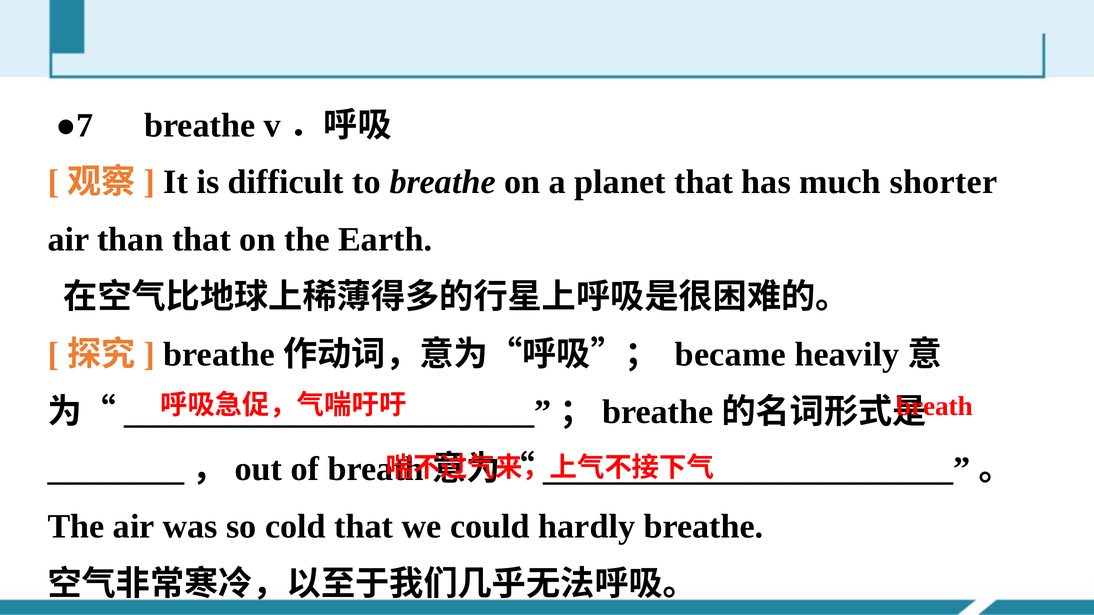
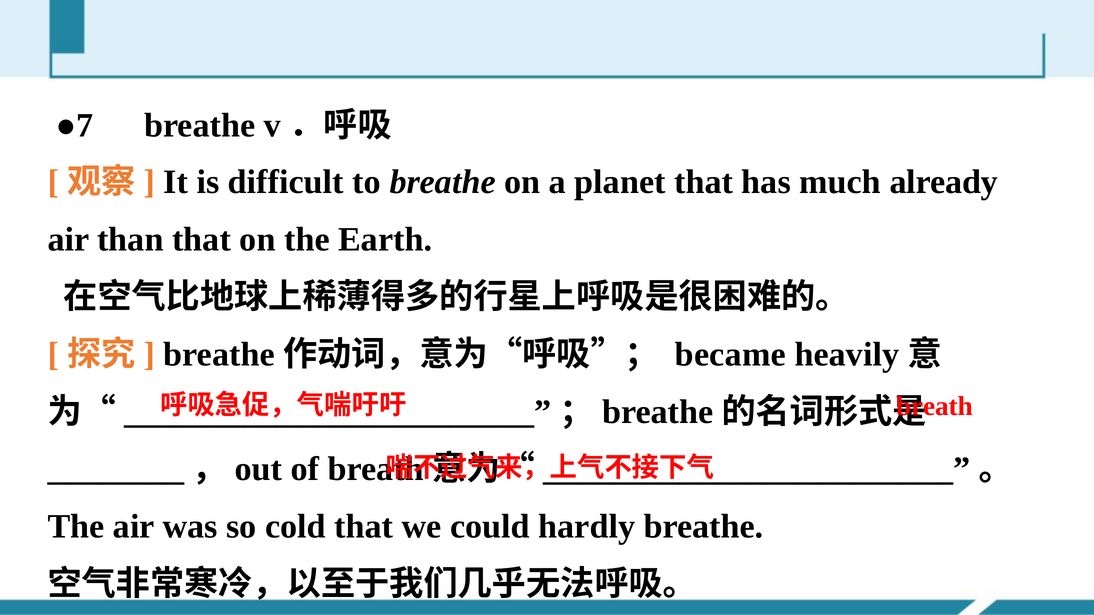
shorter: shorter -> already (944, 182)
